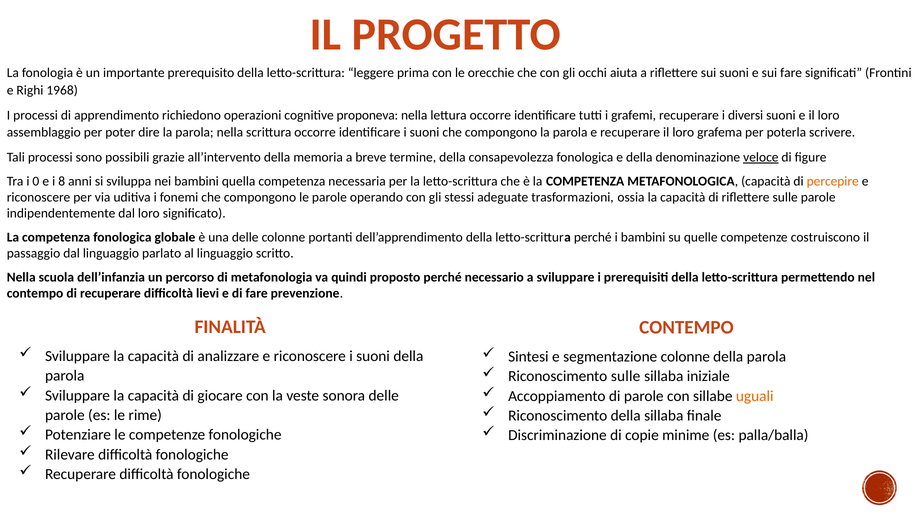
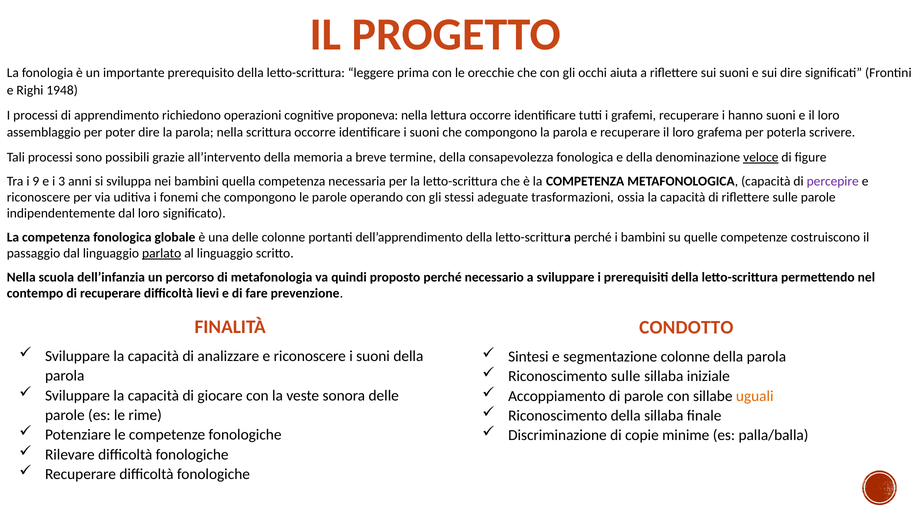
sui fare: fare -> dire (791, 73)
1968: 1968 -> 1948 (62, 90)
diversi: diversi -> hanno (746, 115)
0: 0 -> 9 (36, 181)
8: 8 -> 3 (62, 181)
percepire colour: orange -> purple (833, 181)
parlato underline: none -> present (162, 254)
CONTEMPO: CONTEMPO -> CONDOTTO (686, 328)
